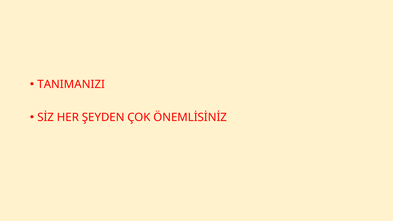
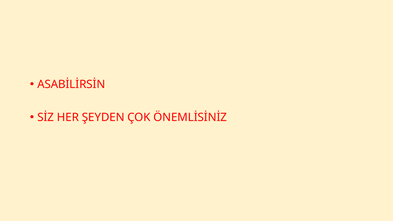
TANIMANIZI: TANIMANIZI -> ASABİLİRSİN (71, 84)
